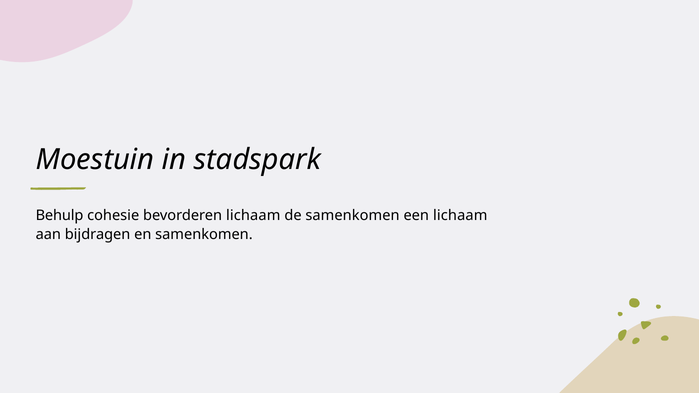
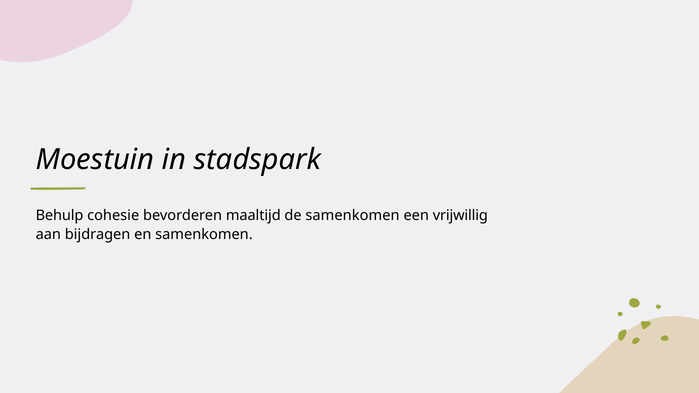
bevorderen lichaam: lichaam -> maaltijd (253, 215)
een lichaam: lichaam -> vrijwillig (460, 215)
